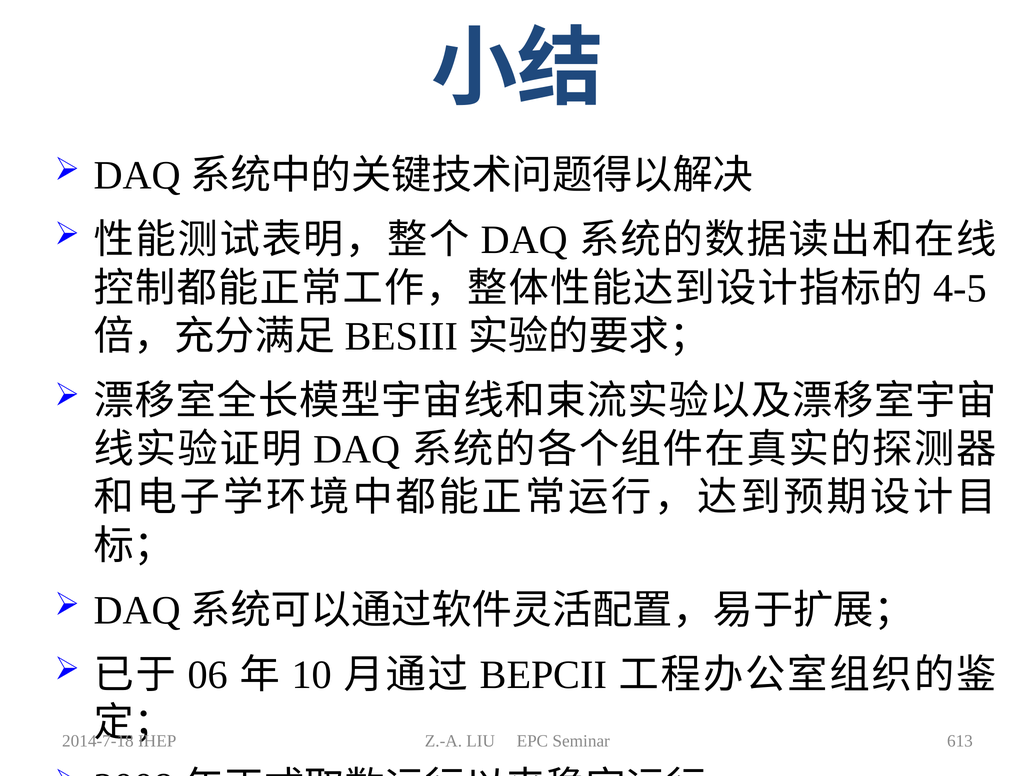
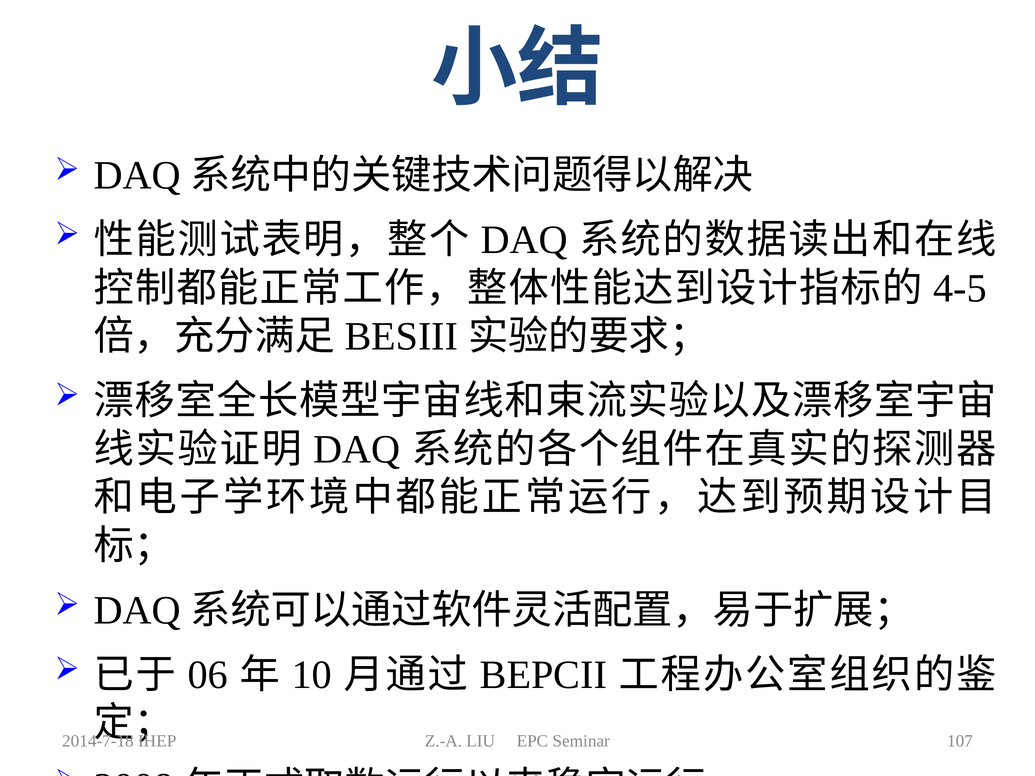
613: 613 -> 107 (960, 741)
